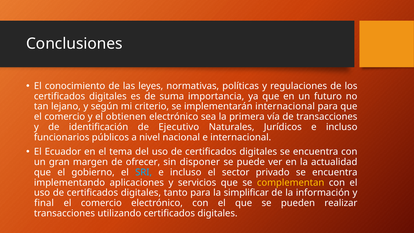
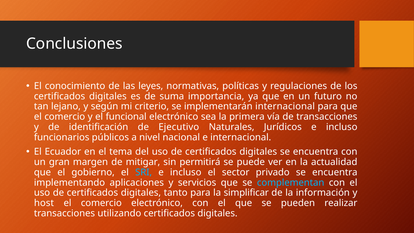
obtienen: obtienen -> funcional (126, 117)
ofrecer: ofrecer -> mitigar (143, 162)
disponer: disponer -> permitirá (200, 162)
complementan colour: yellow -> light blue (291, 182)
final: final -> host (44, 203)
